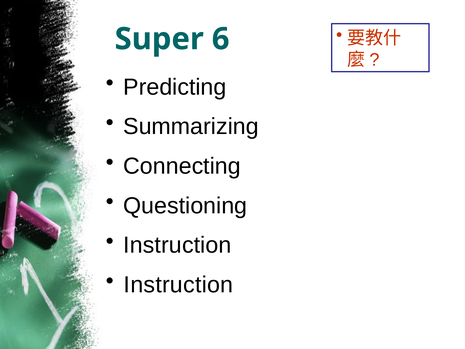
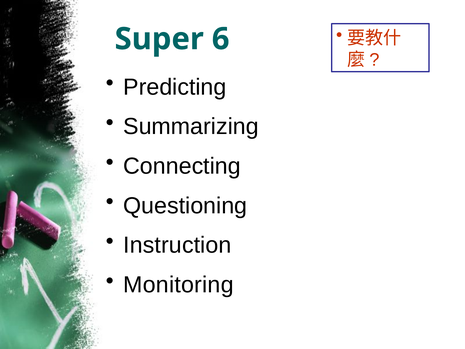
Instruction: Instruction -> Monitoring (178, 285)
